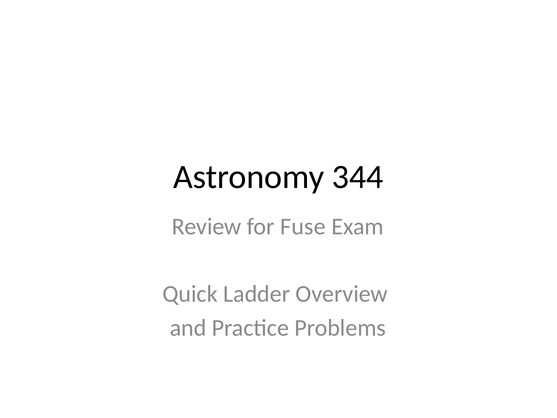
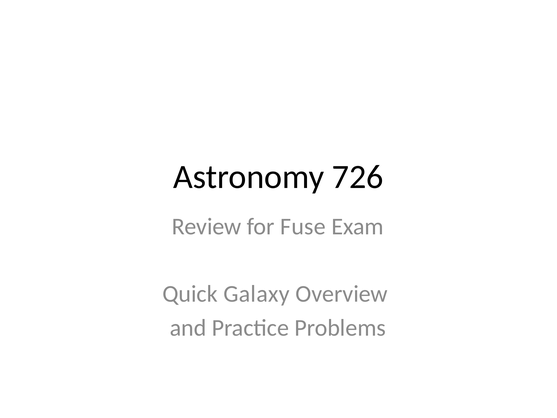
344: 344 -> 726 (358, 177)
Ladder: Ladder -> Galaxy (257, 294)
